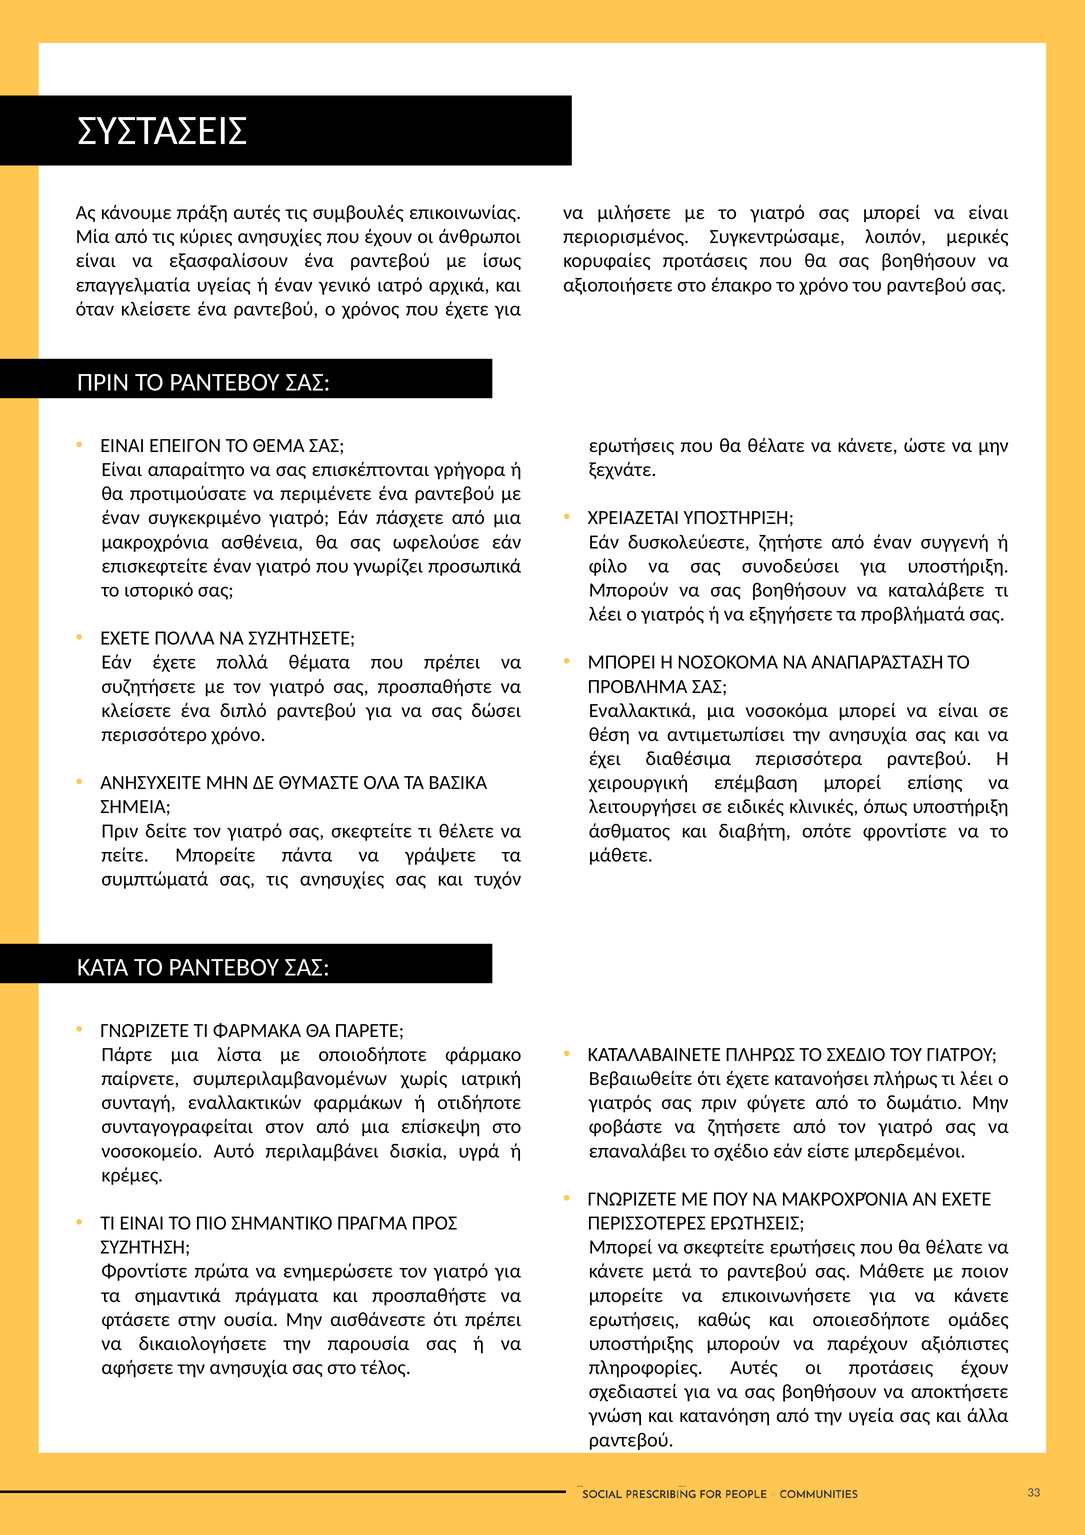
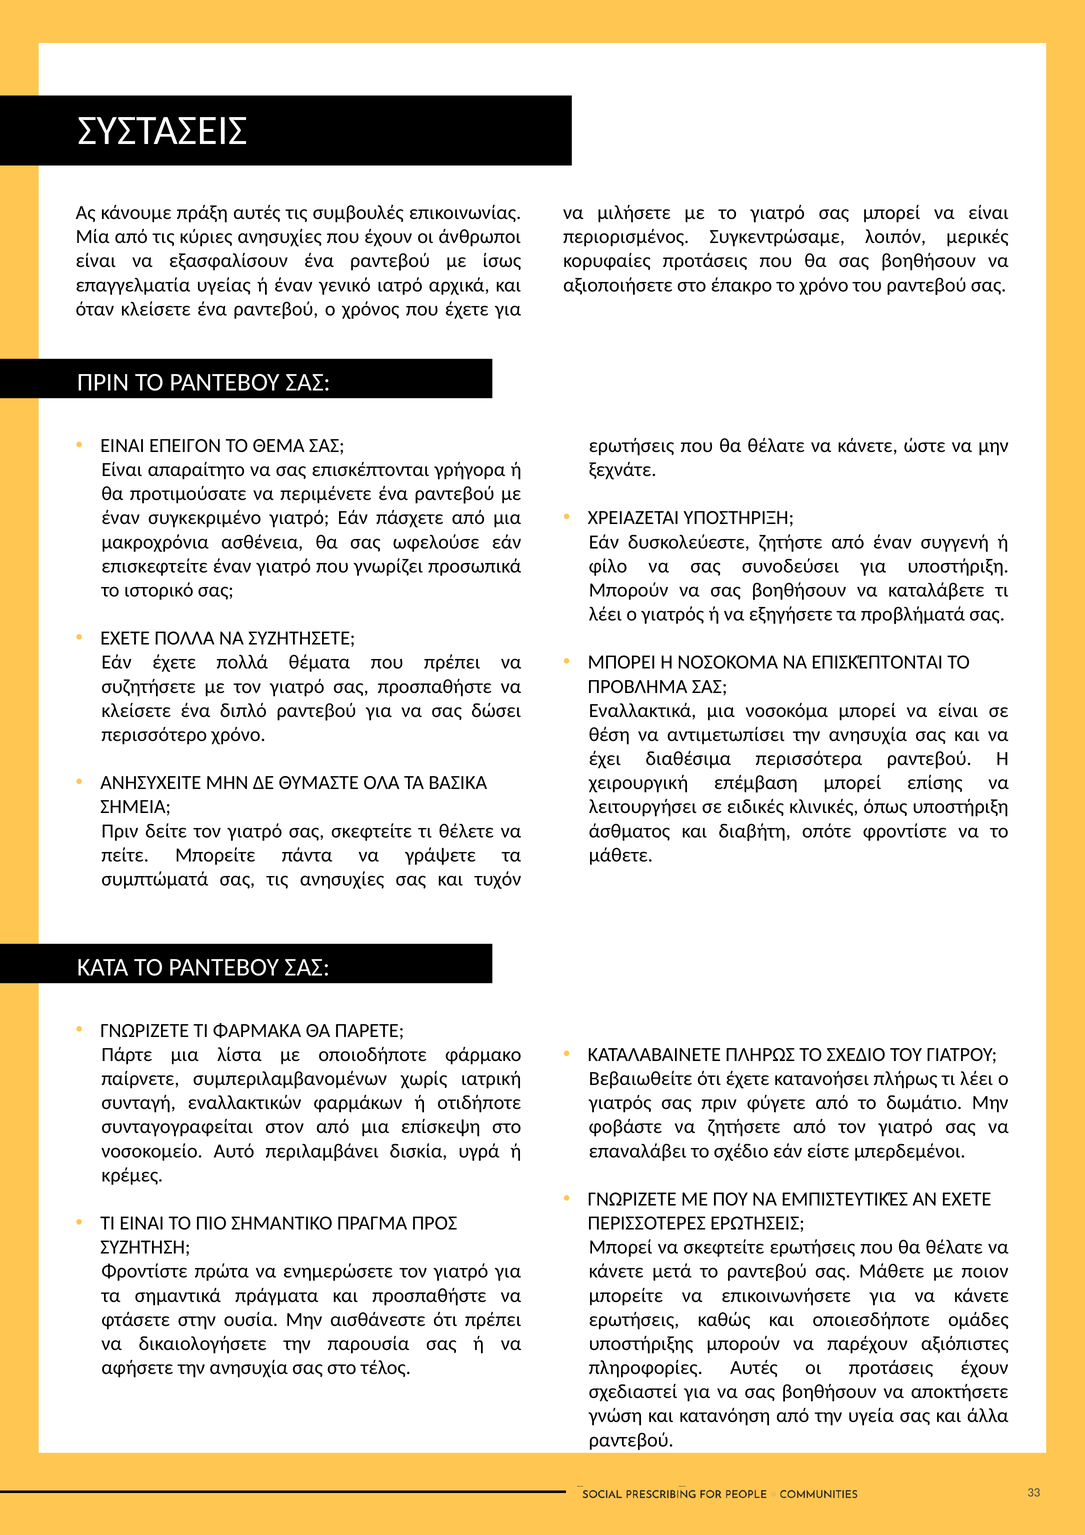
ΝΑ ΑΝΑΠΑΡΆΣΤΑΣΗ: ΑΝΑΠΑΡΆΣΤΑΣΗ -> ΕΠΙΣΚΈΠΤΟΝΤΑΙ (877, 662)
ΝΑ ΜΑΚΡΟΧΡΌΝΙΑ: ΜΑΚΡΟΧΡΌΝΙΑ -> ΕΜΠΙΣΤΕΥΤΙΚΈΣ (845, 1199)
